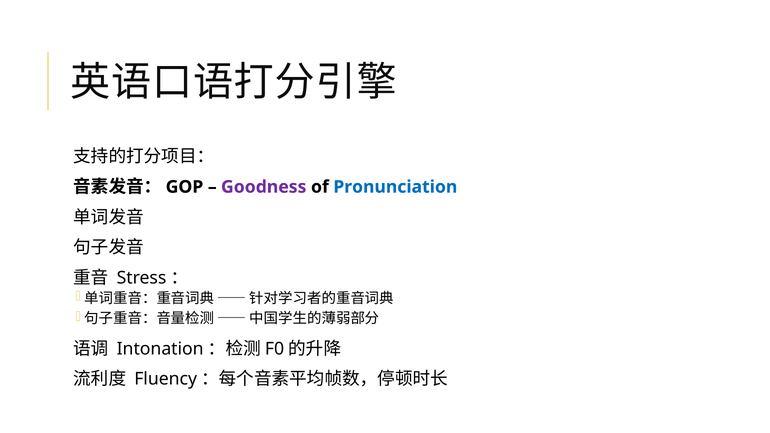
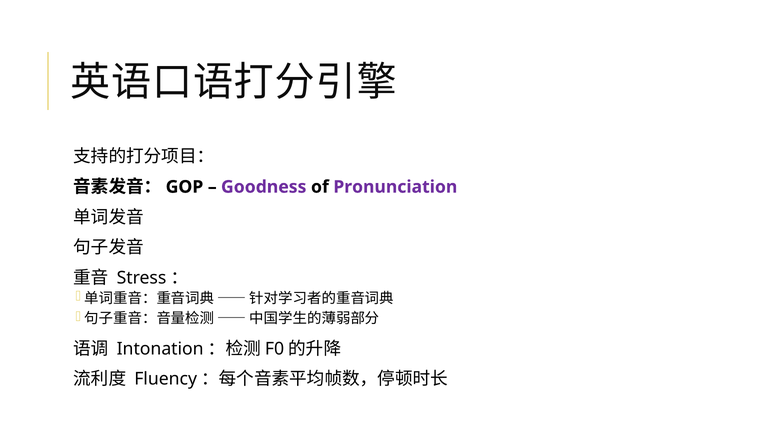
Pronunciation colour: blue -> purple (395, 187)
